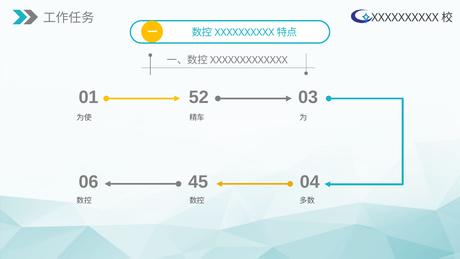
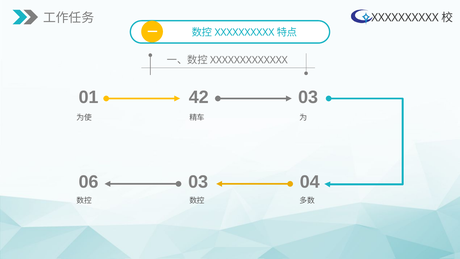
52: 52 -> 42 (199, 97)
06 45: 45 -> 03 (198, 182)
